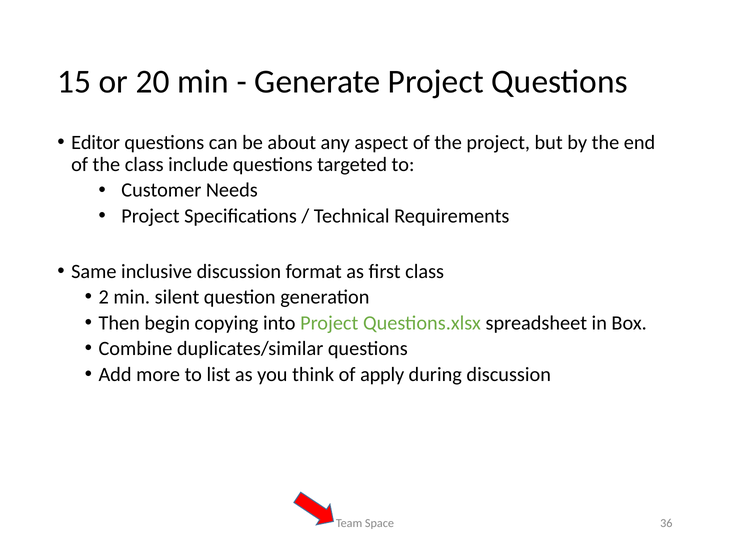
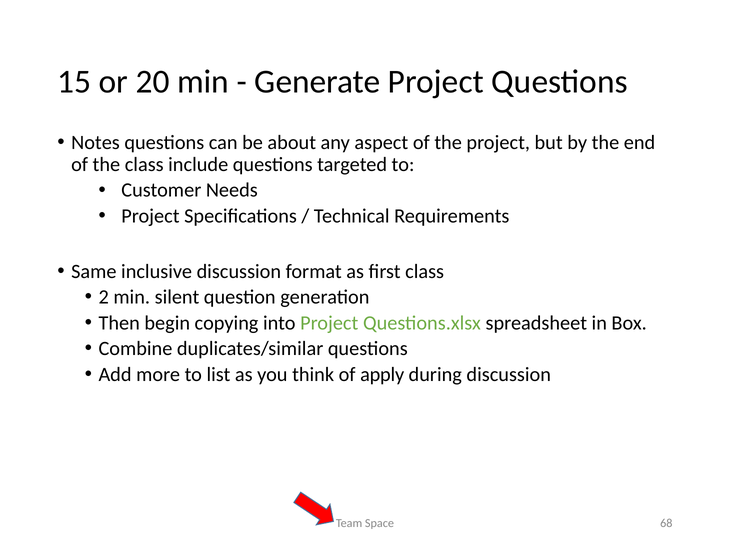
Editor: Editor -> Notes (95, 142)
36: 36 -> 68 (666, 523)
